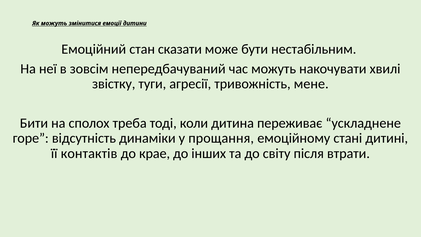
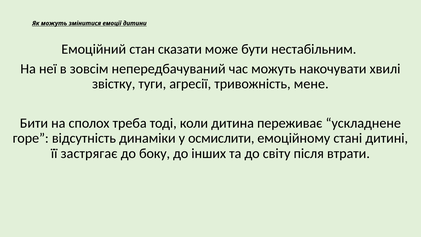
прощання: прощання -> осмислити (221, 138)
контактів: контактів -> застрягає (89, 153)
крае: крае -> боку (155, 153)
